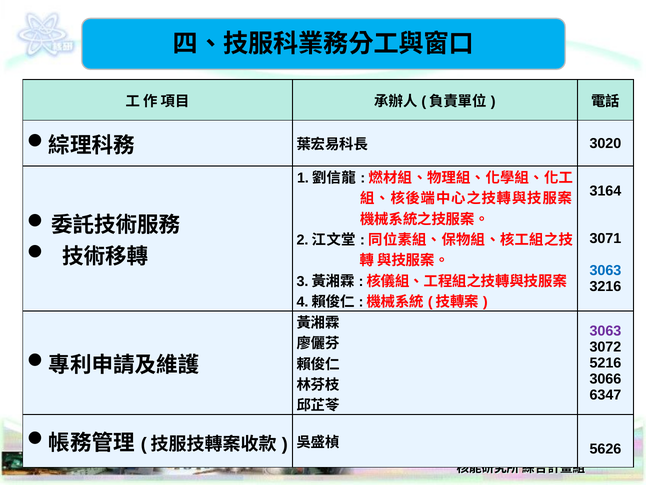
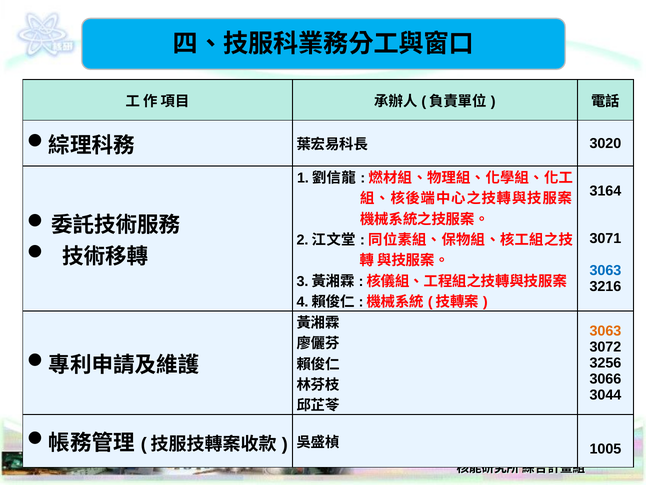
3063 colour: purple -> orange (605, 331)
5216: 5216 -> 3256 (605, 363)
6347: 6347 -> 3044 (605, 394)
5626: 5626 -> 1005 (605, 449)
